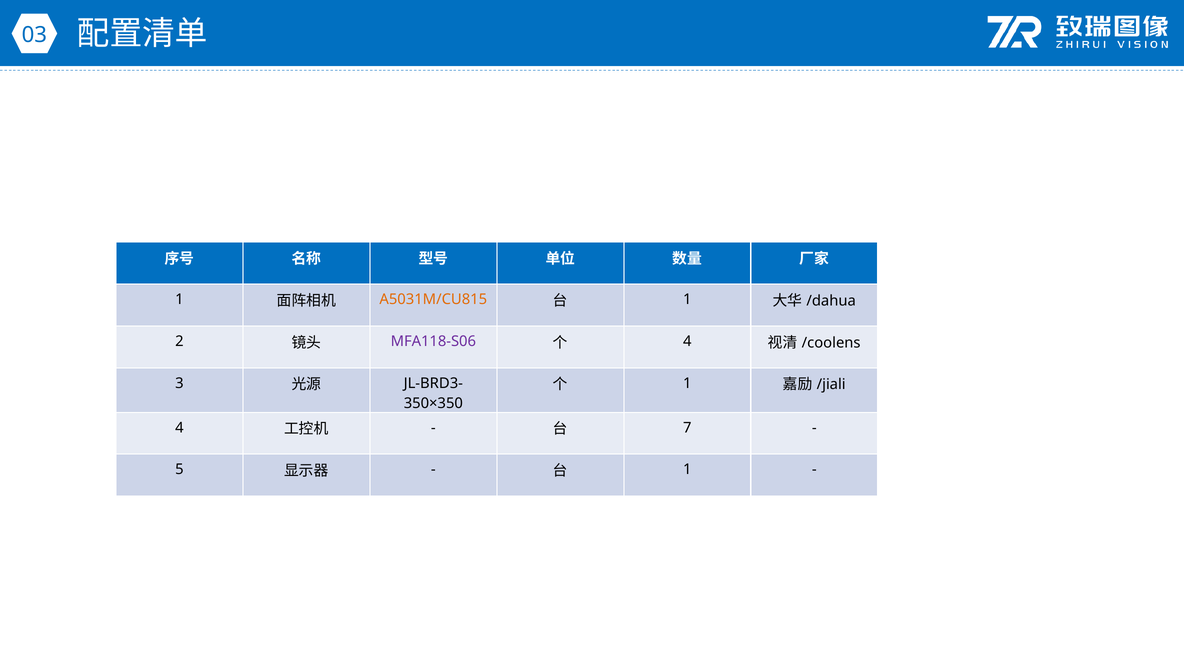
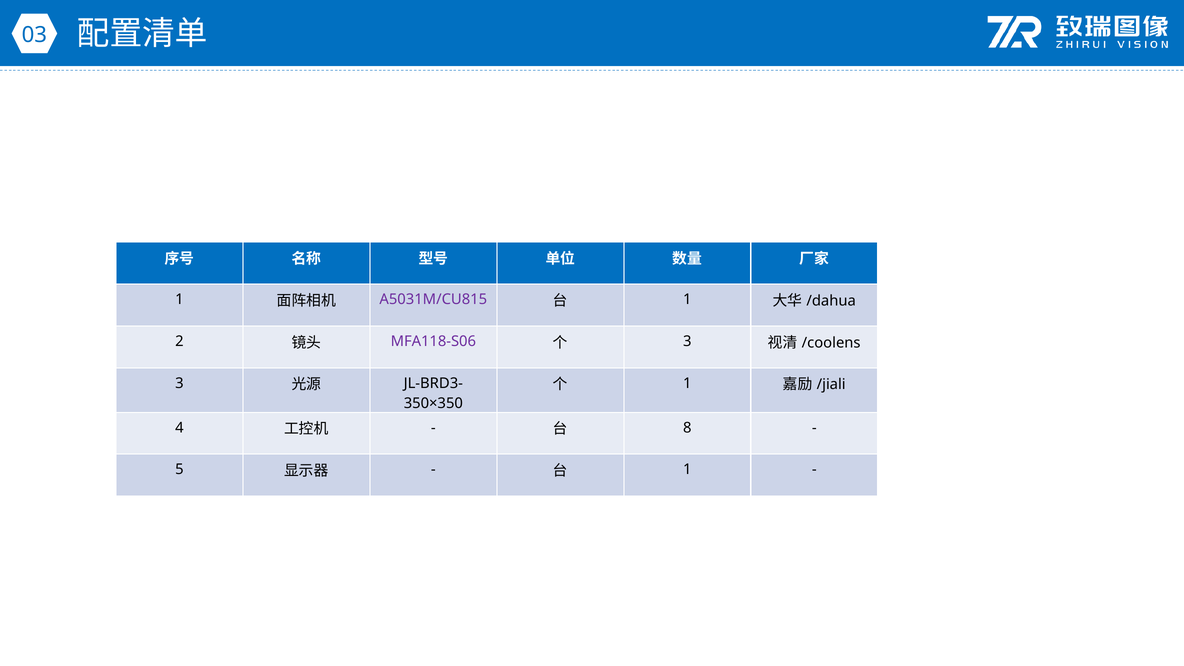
A5031M/CU815 colour: orange -> purple (433, 299)
4: 4 -> 3 (687, 341)
7: 7 -> 8 (687, 428)
